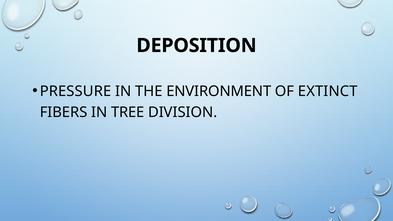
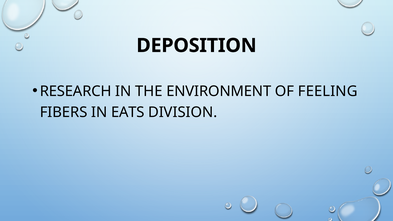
PRESSURE: PRESSURE -> RESEARCH (76, 91)
EXTINCT: EXTINCT -> FEELING (328, 91)
TREE: TREE -> EATS (128, 112)
